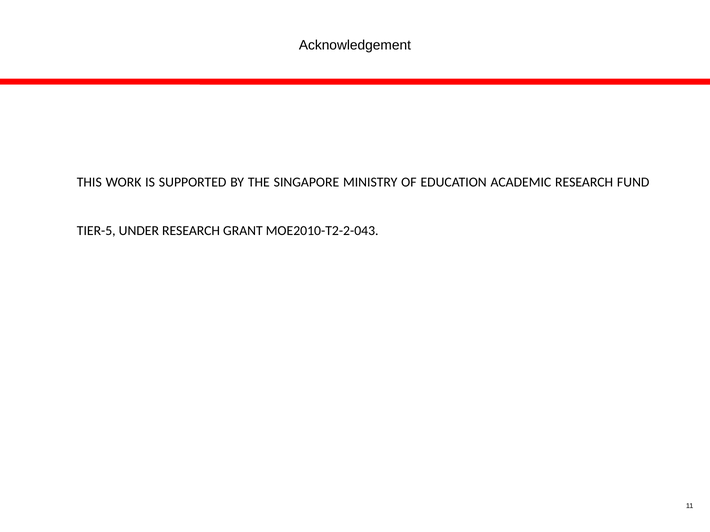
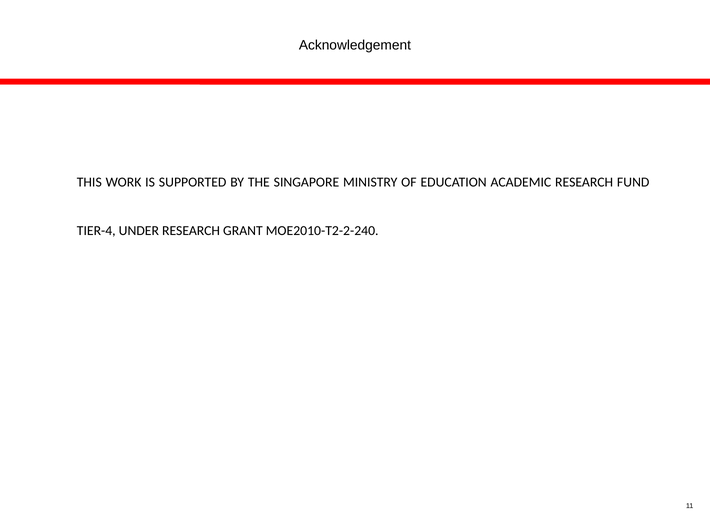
TIER-5: TIER-5 -> TIER-4 (96, 231)
MOE2010-T2-2-043: MOE2010-T2-2-043 -> MOE2010-T2-2-240 (322, 231)
